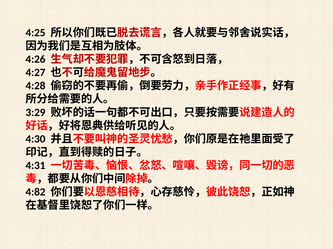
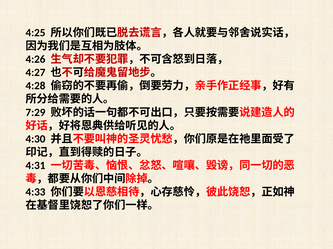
3:29: 3:29 -> 7:29 (35, 113)
4:82: 4:82 -> 4:33 (35, 193)
